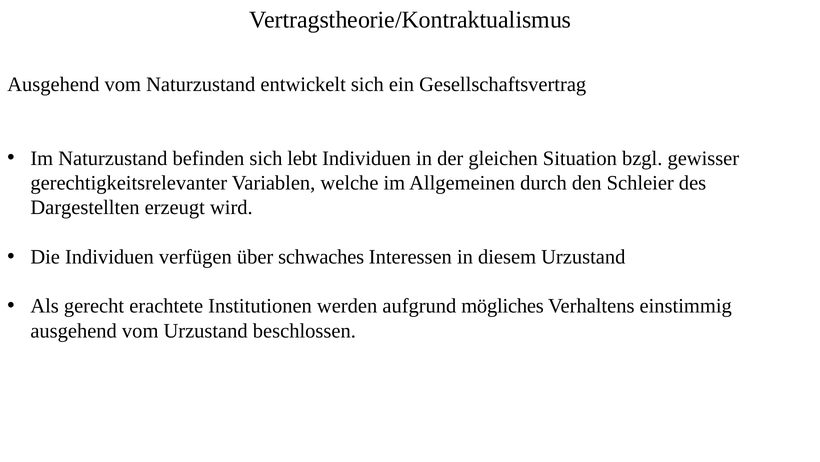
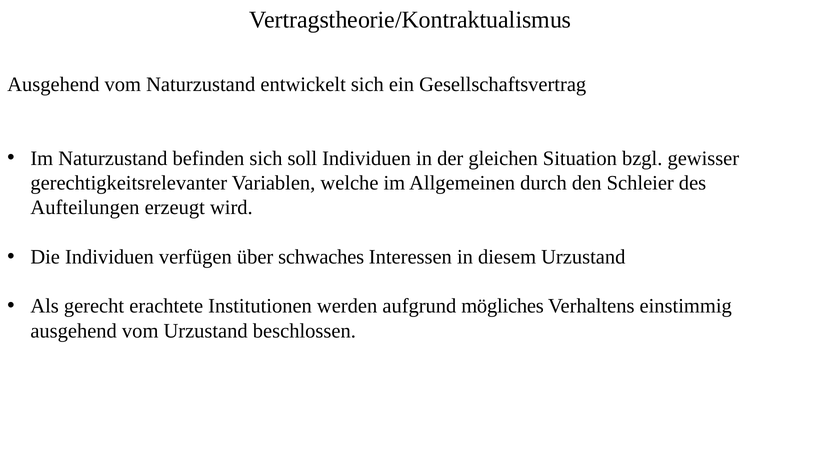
lebt: lebt -> soll (302, 158)
Dargestellten: Dargestellten -> Aufteilungen (85, 207)
